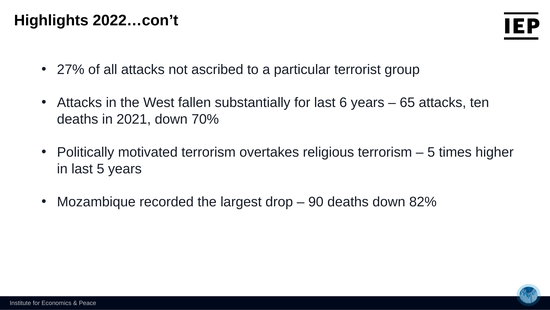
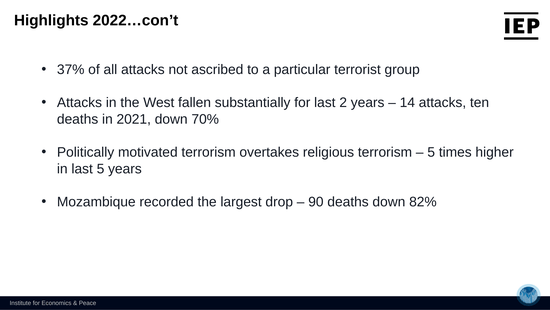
27%: 27% -> 37% (71, 69)
6: 6 -> 2 (343, 102)
65: 65 -> 14 (407, 102)
